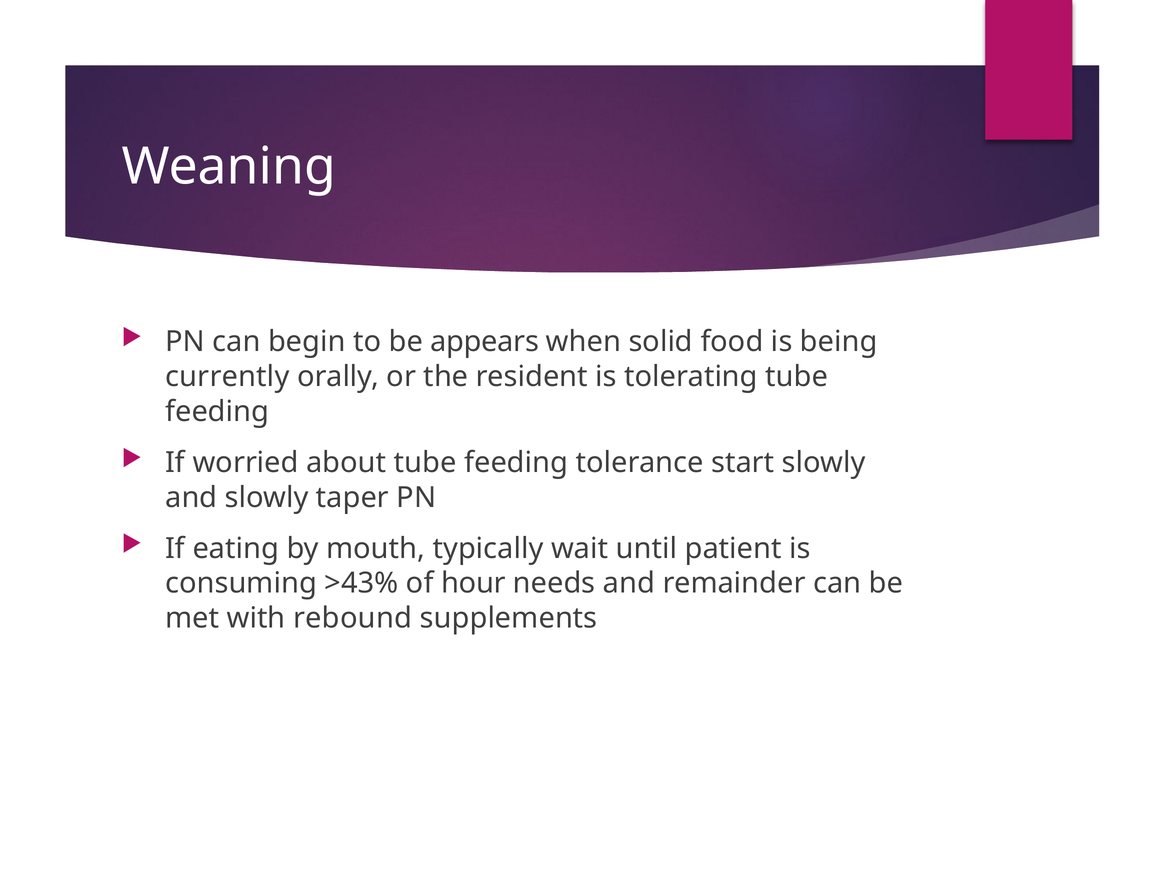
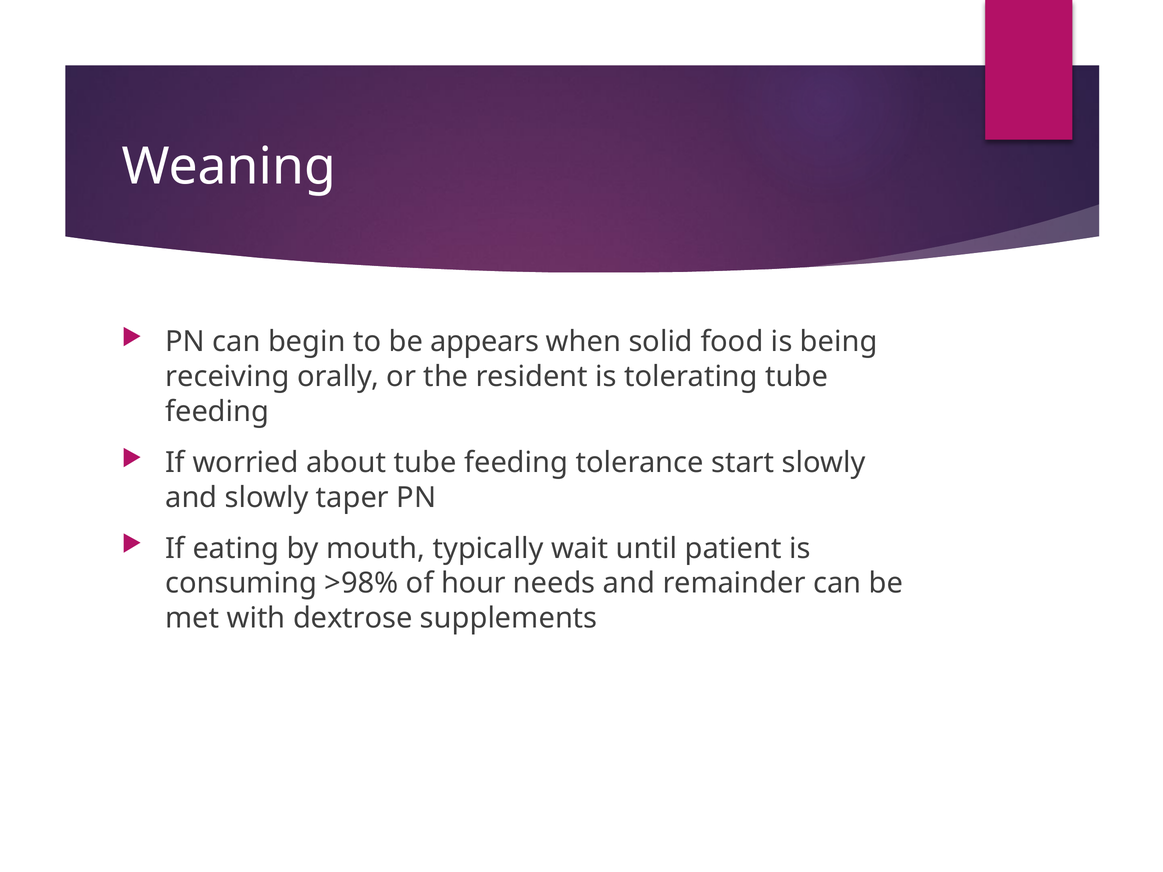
currently: currently -> receiving (227, 377)
>43%: >43% -> >98% (361, 584)
rebound: rebound -> dextrose (353, 618)
